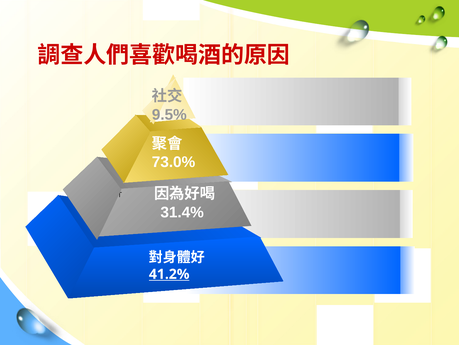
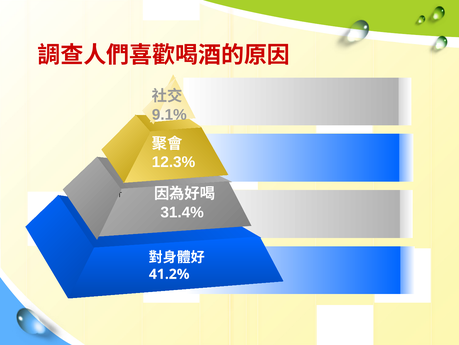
9.5%: 9.5% -> 9.1% (169, 114)
73.0%: 73.0% -> 12.3% (174, 162)
41.2% underline: present -> none (169, 274)
